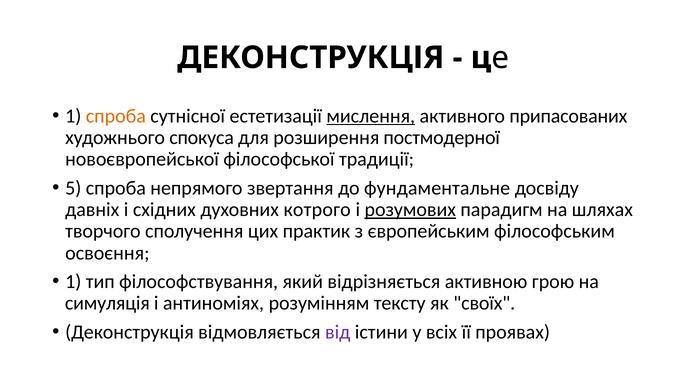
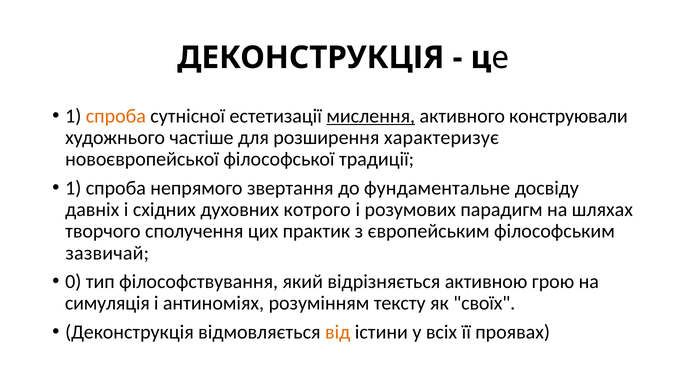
припасованих: припасованих -> конструювали (568, 116)
спокуса: спокуса -> частіше (201, 138)
постмодерної: постмодерної -> характеризує (442, 138)
5: 5 -> 1 (73, 188)
розумових underline: present -> none (410, 210)
освоєння: освоєння -> зазвичай (107, 253)
1: 1 -> 0 (73, 282)
від colour: purple -> orange (338, 332)
